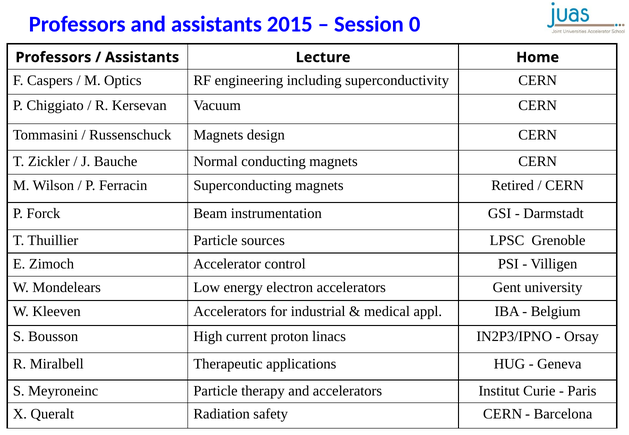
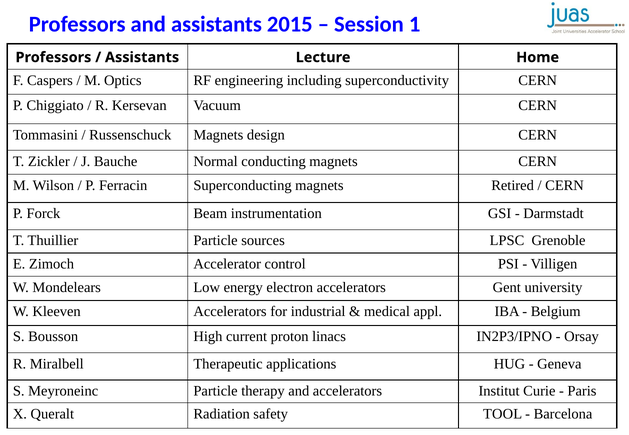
0: 0 -> 1 (415, 24)
safety CERN: CERN -> TOOL (503, 414)
